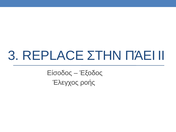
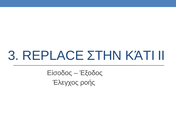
ΠΆΕΙ: ΠΆΕΙ -> ΚΆΤΙ (140, 56)
